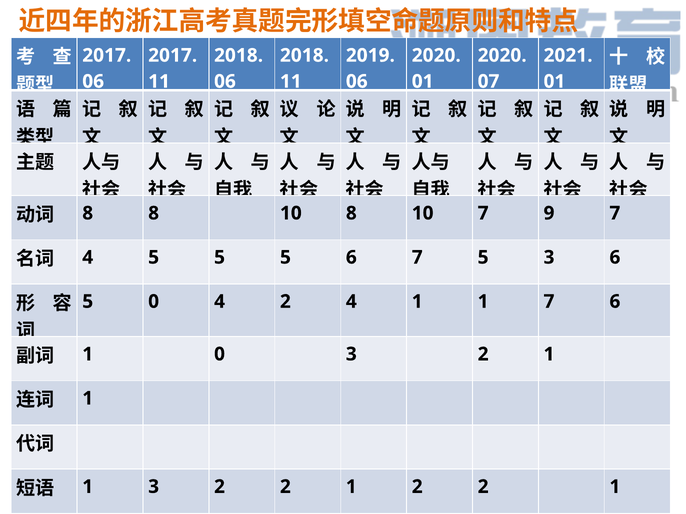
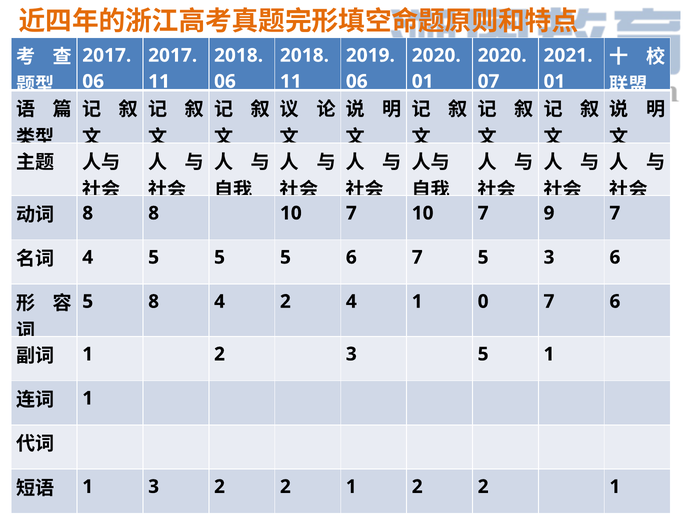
8 10 8: 8 -> 7 (351, 213)
5 0: 0 -> 8 (154, 302)
1 1: 1 -> 0 (483, 302)
0: 0 -> 2 (220, 354)
2: 2 -> 5 (483, 354)
